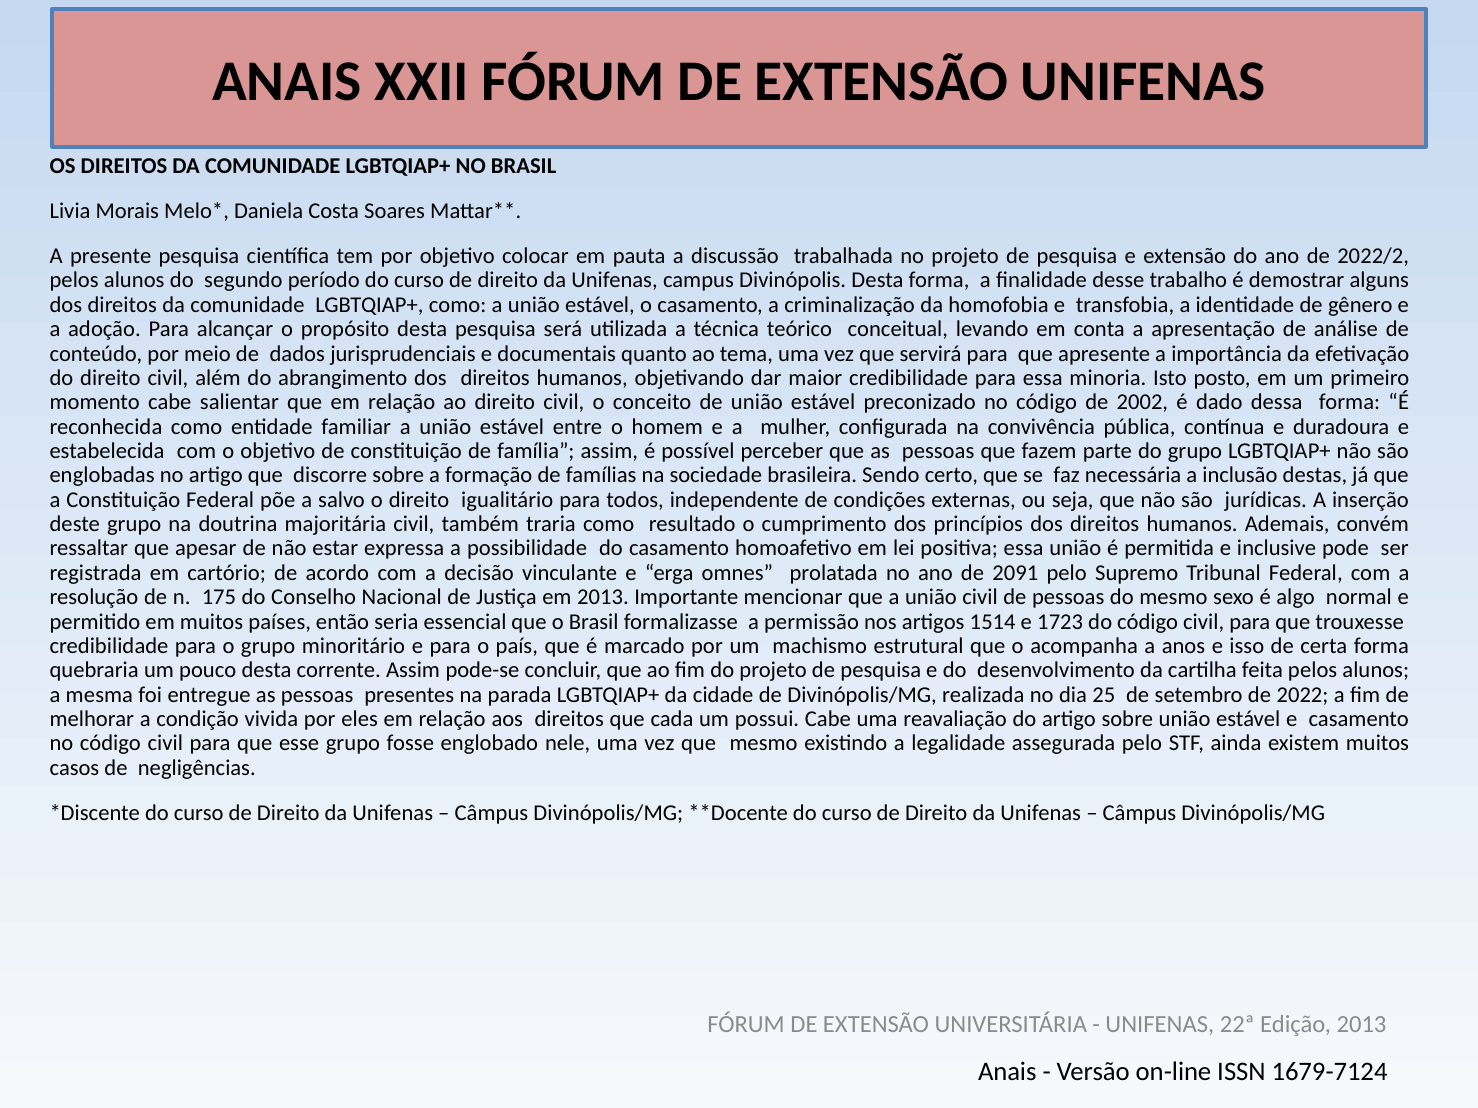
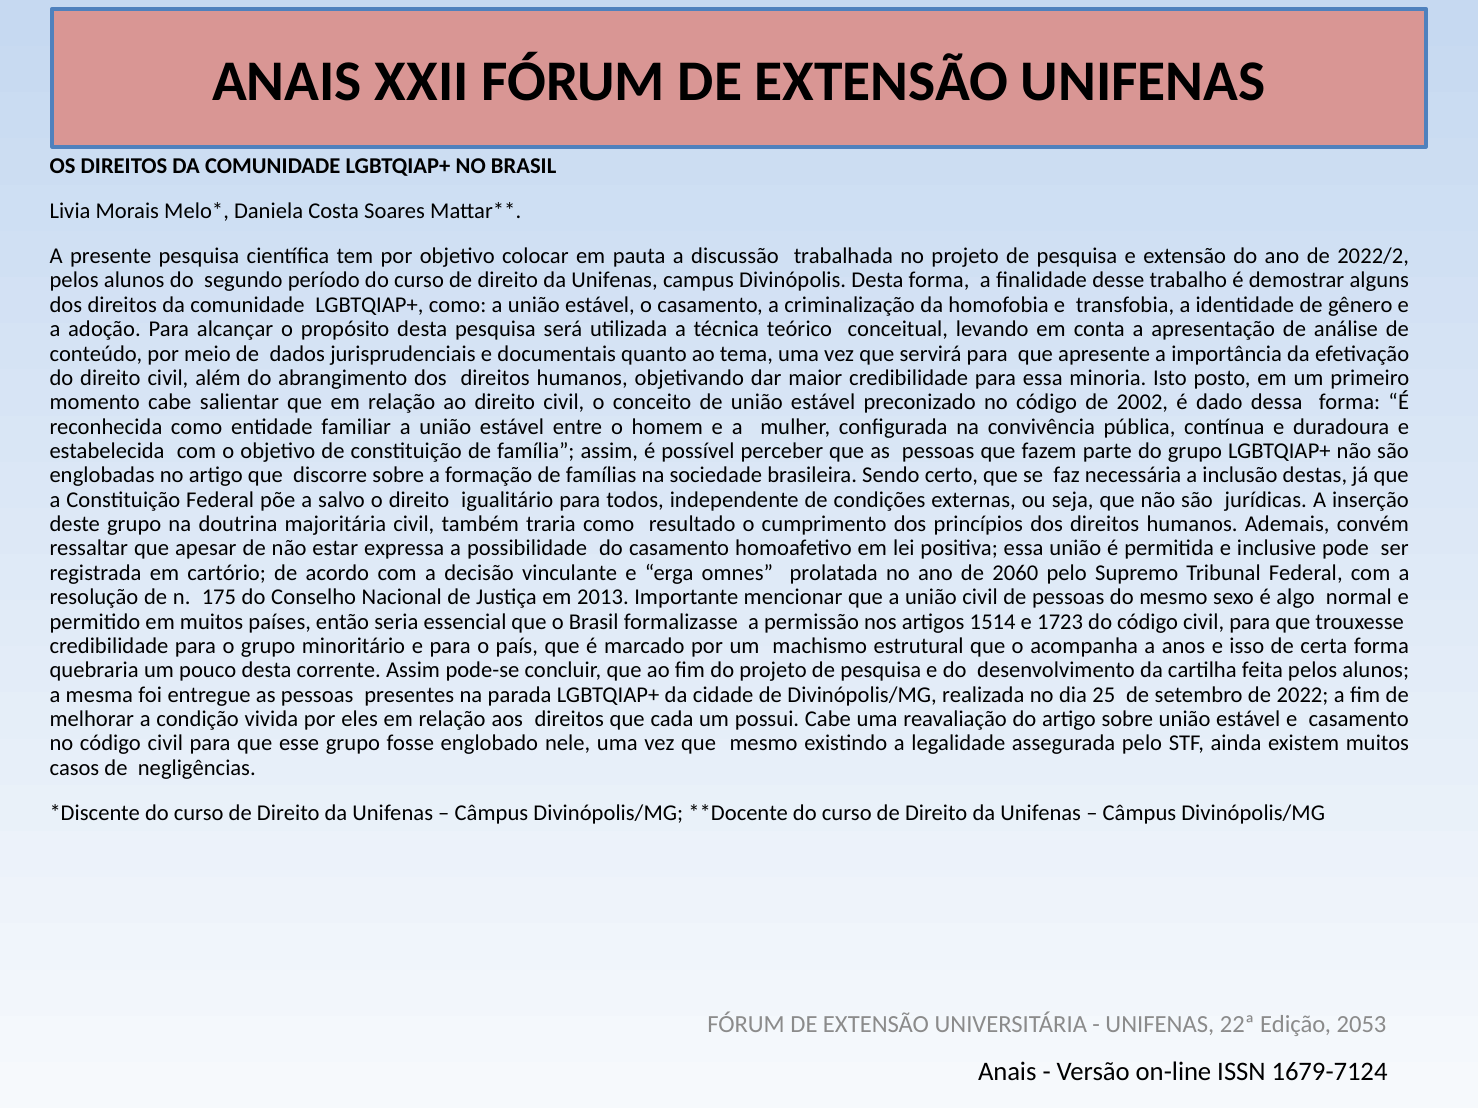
2091: 2091 -> 2060 (1015, 573)
Edição 2013: 2013 -> 2053 (1362, 1025)
